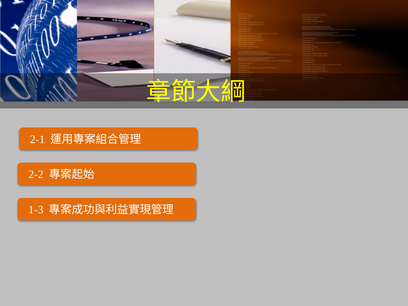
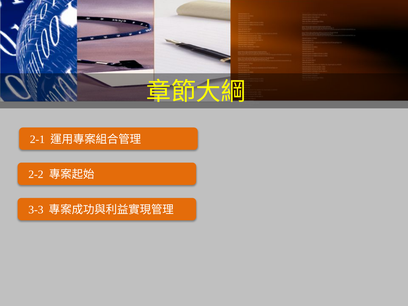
1-3: 1-3 -> 3-3 (36, 210)
